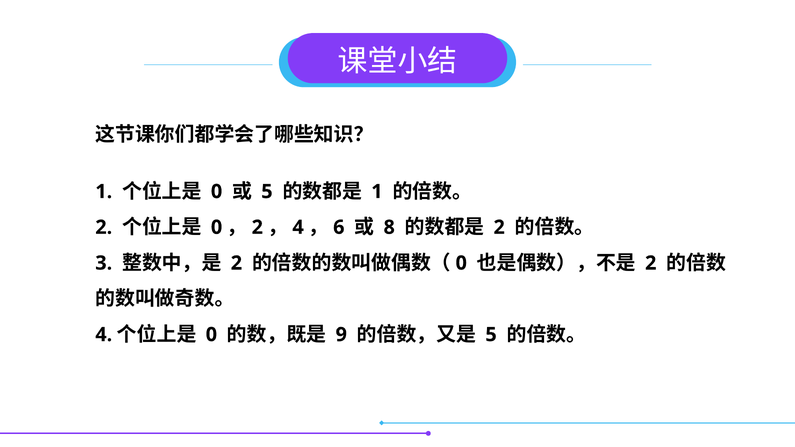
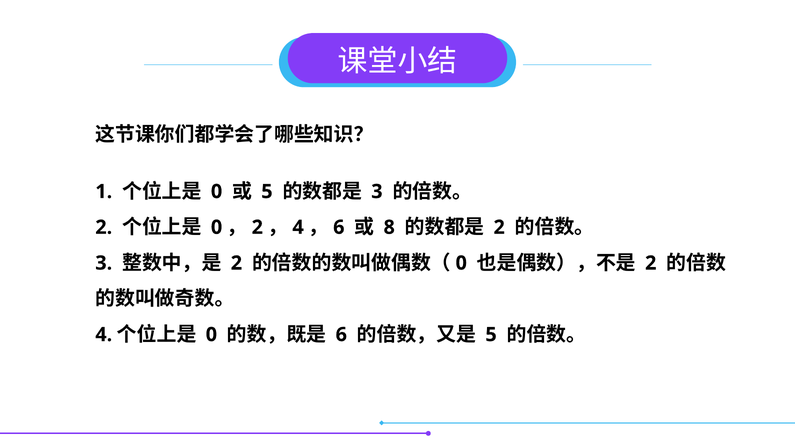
1: 1 -> 3 (377, 192)
9: 9 -> 6 (341, 335)
